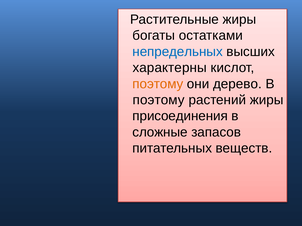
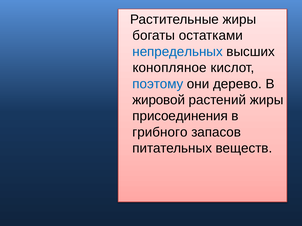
характерны: характерны -> конопляное (170, 68)
поэтому colour: orange -> blue (158, 84)
поэтому: поэтому -> жировой (159, 100)
сложные: сложные -> грибного (160, 132)
